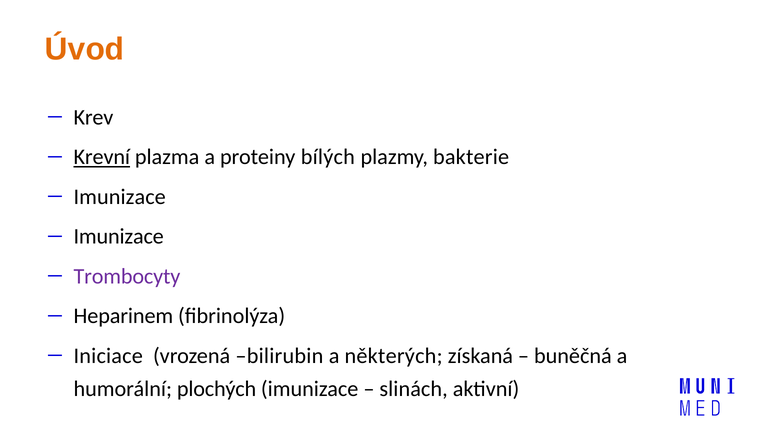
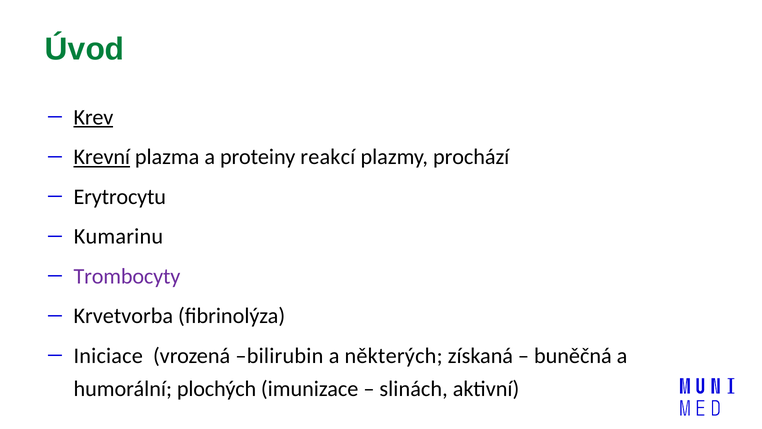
Úvod colour: orange -> green (85, 49)
Krev underline: none -> present (93, 117)
bílých: bílých -> reakcí (328, 157)
bakterie: bakterie -> prochází (471, 157)
Imunizace: Imunizace -> Erytrocytu (120, 197)
Imunizace: Imunizace -> Kumarinu (118, 236)
Heparinem: Heparinem -> Krvetvorba (123, 316)
